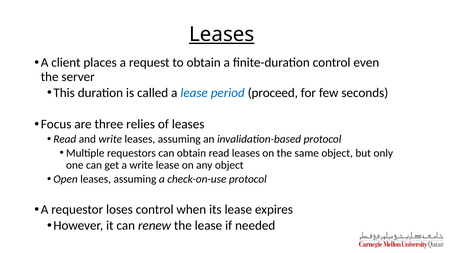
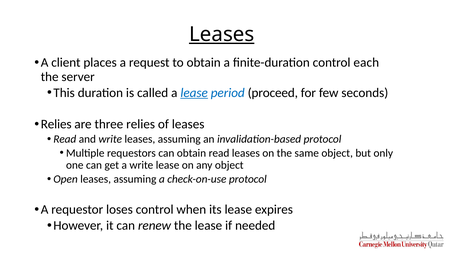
even: even -> each (366, 63)
lease underline: none -> present (194, 93)
Focus: Focus -> Relies (56, 124)
